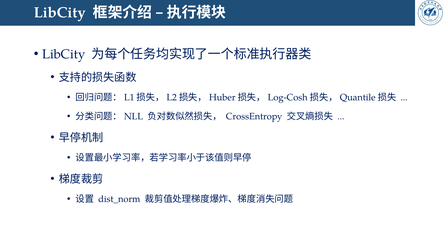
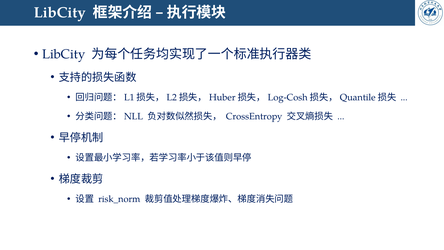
dist_norm: dist_norm -> risk_norm (119, 199)
